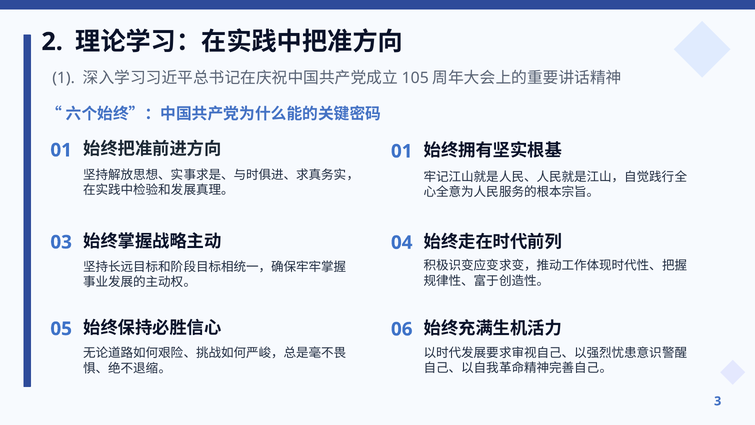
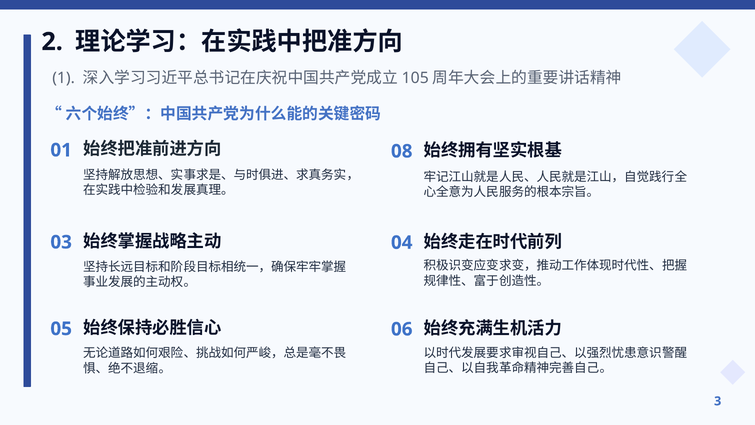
01: 01 -> 08 (402, 151)
